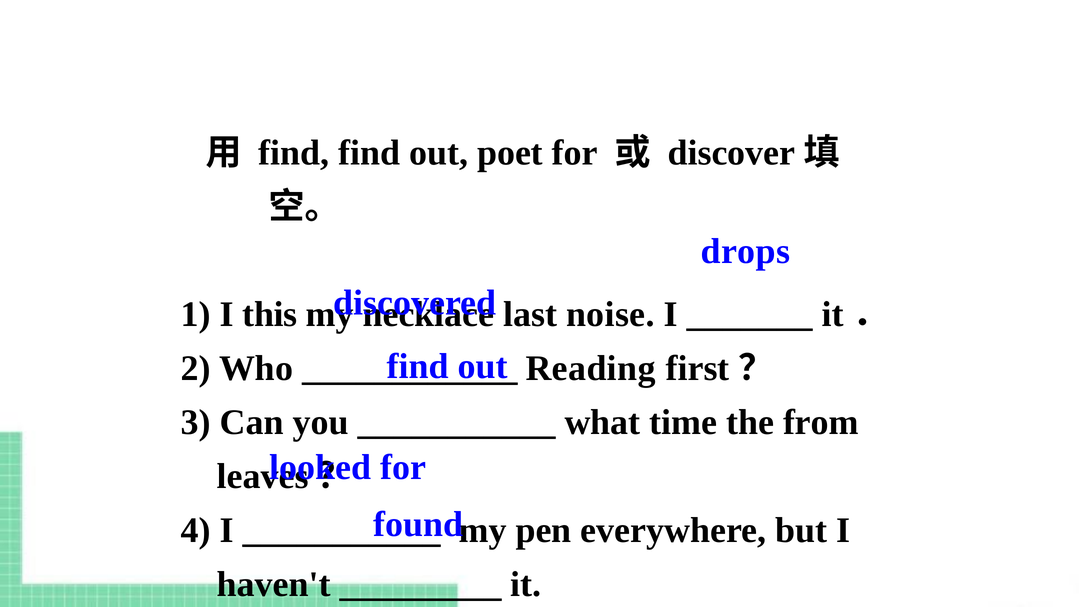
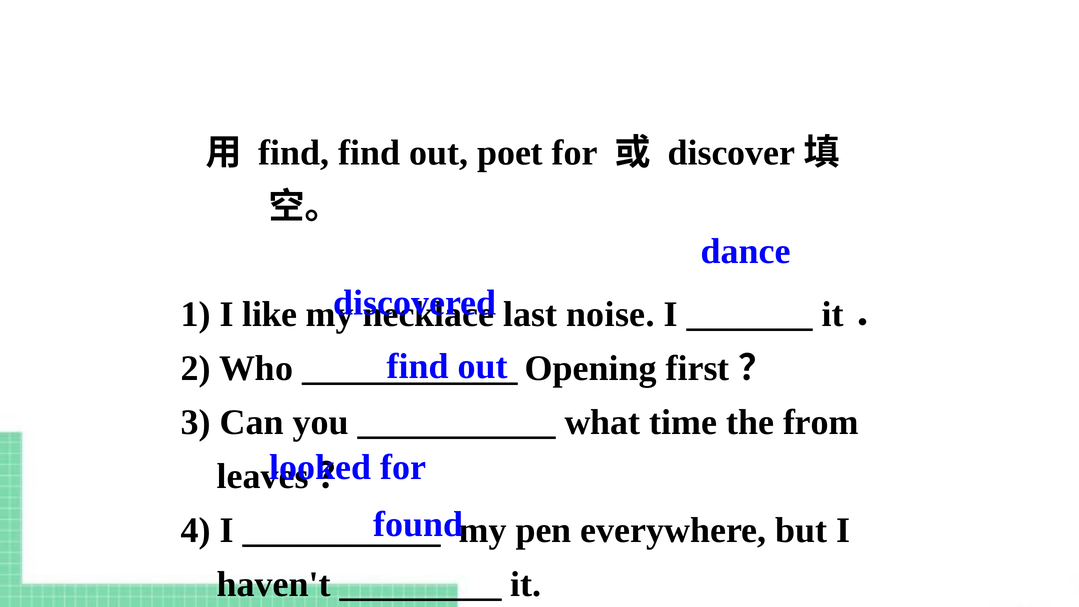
drops: drops -> dance (746, 251)
this: this -> like (270, 315)
Reading: Reading -> Opening (591, 368)
